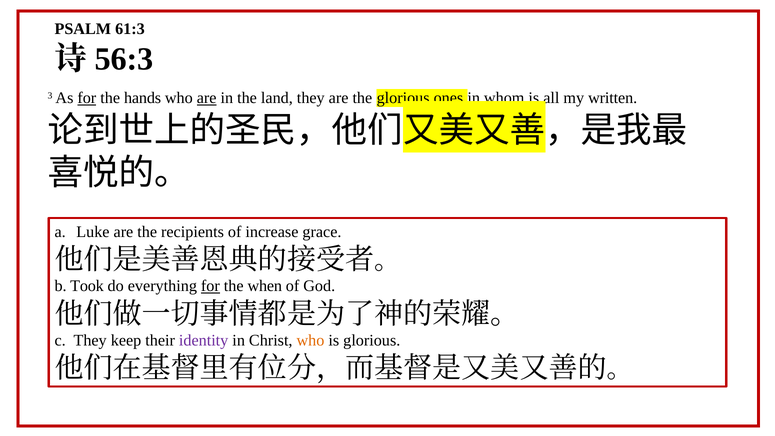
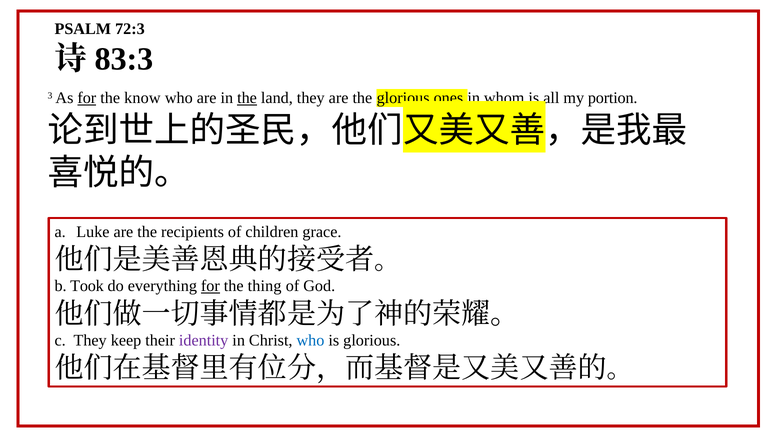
61:3: 61:3 -> 72:3 (130, 29)
56:3: 56:3 -> 83:3 (124, 59)
hands: hands -> know (142, 98)
are underline: present -> none (207, 98)
the underline: none -> present (247, 98)
written: written -> portion (613, 98)
increase: increase -> children (272, 232)
when: when -> thing (265, 286)
who colour: orange -> blue (310, 340)
